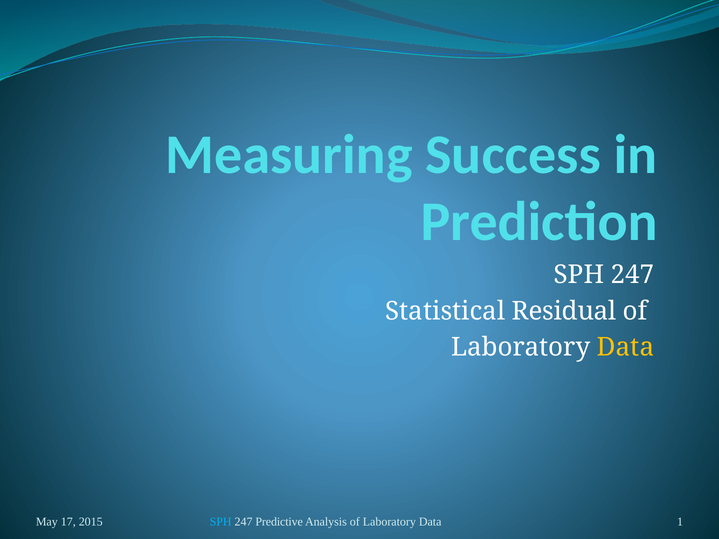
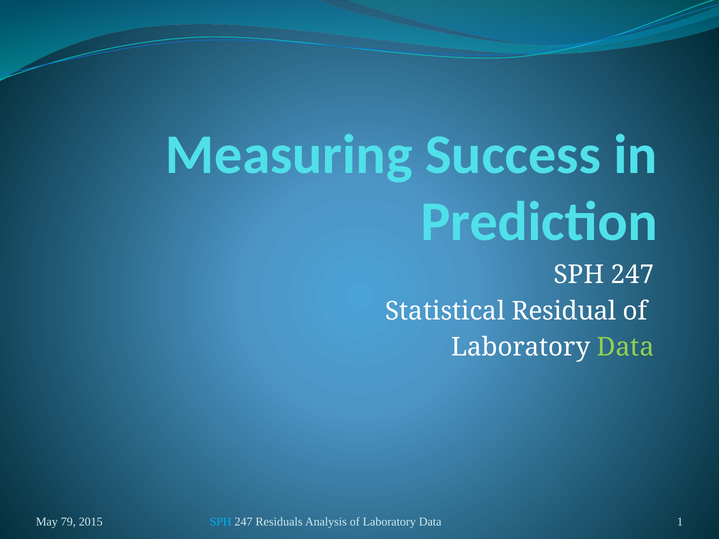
Data colour: yellow -> light green (626, 347)
17: 17 -> 79 (68, 522)
Predictive: Predictive -> Residuals (279, 522)
